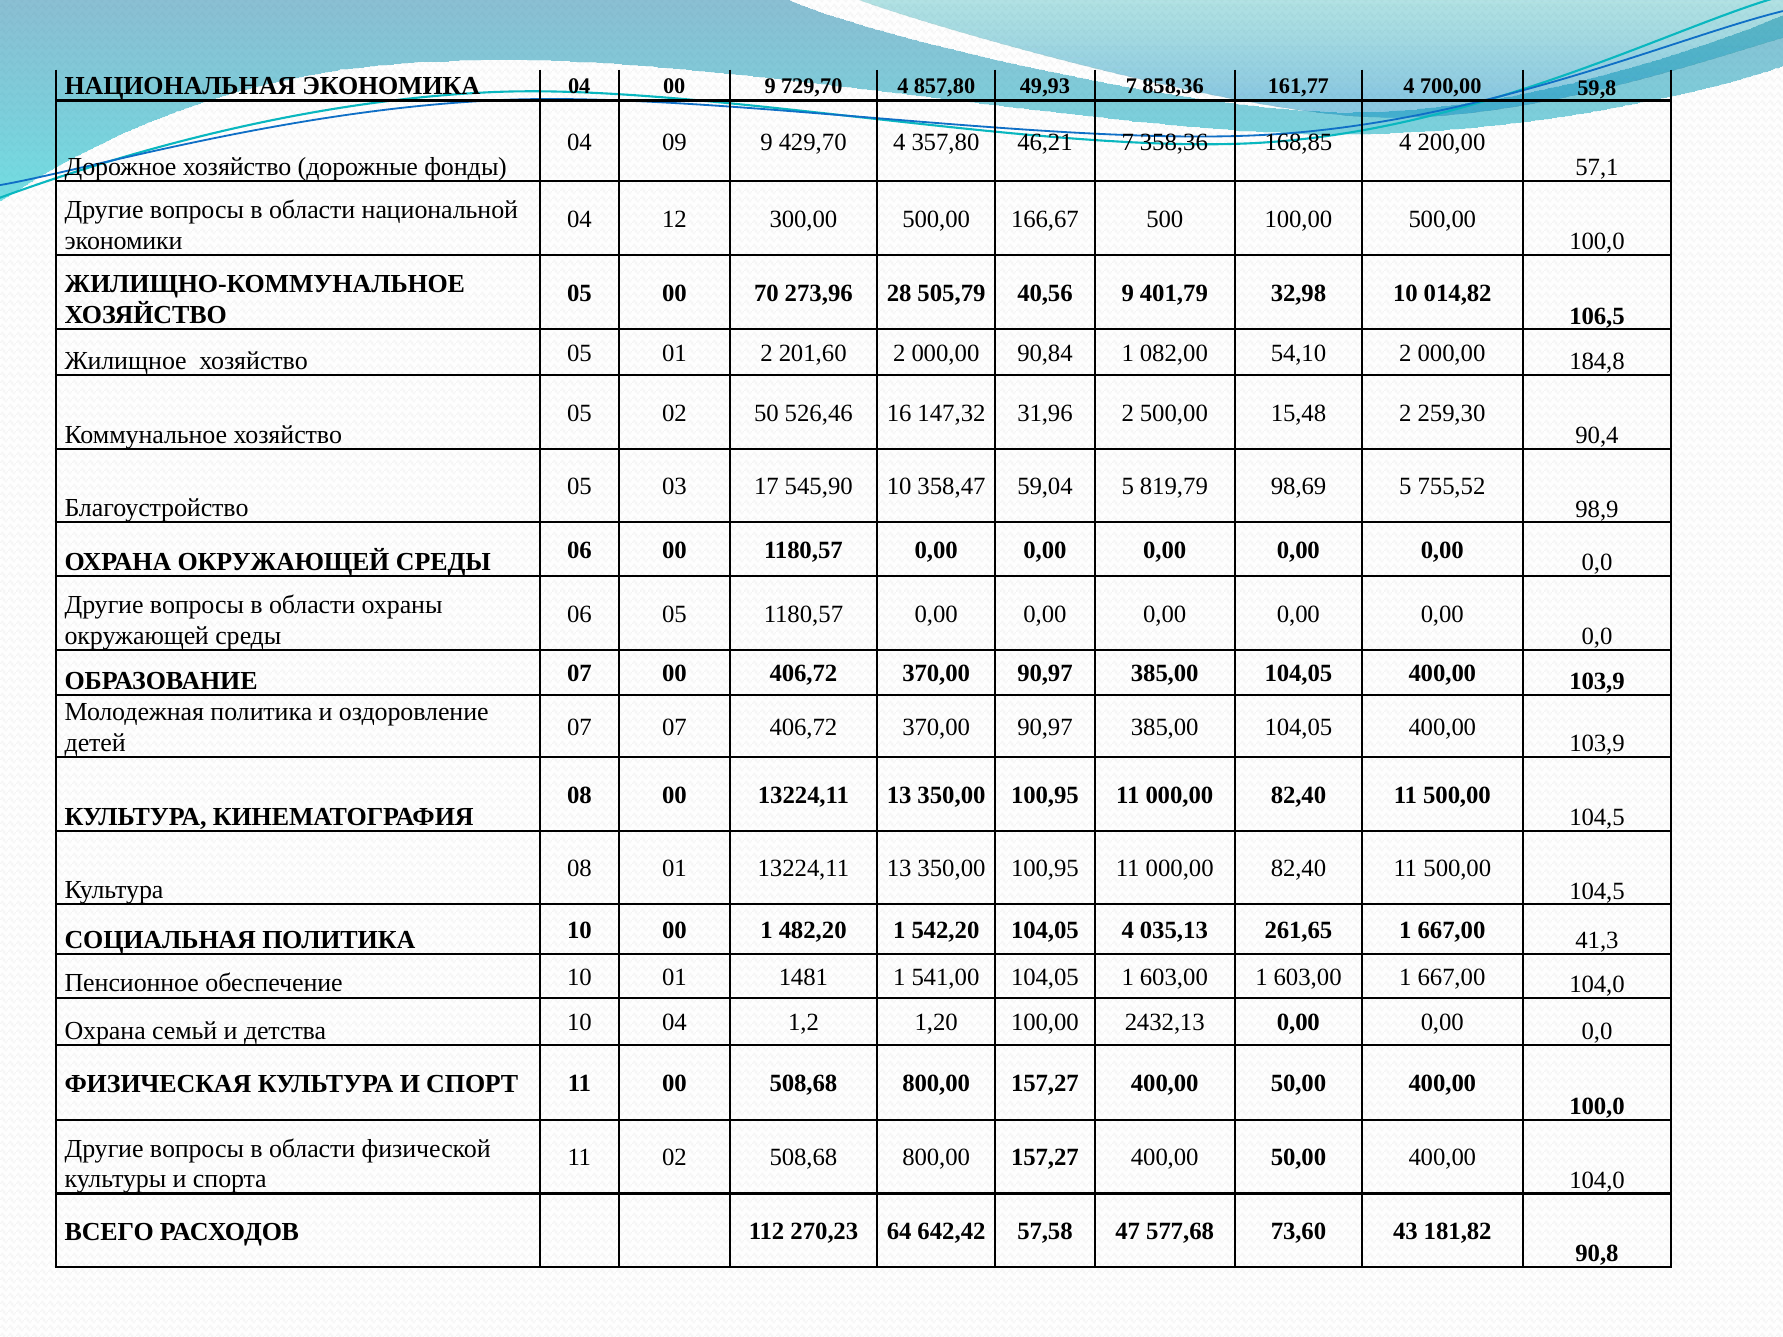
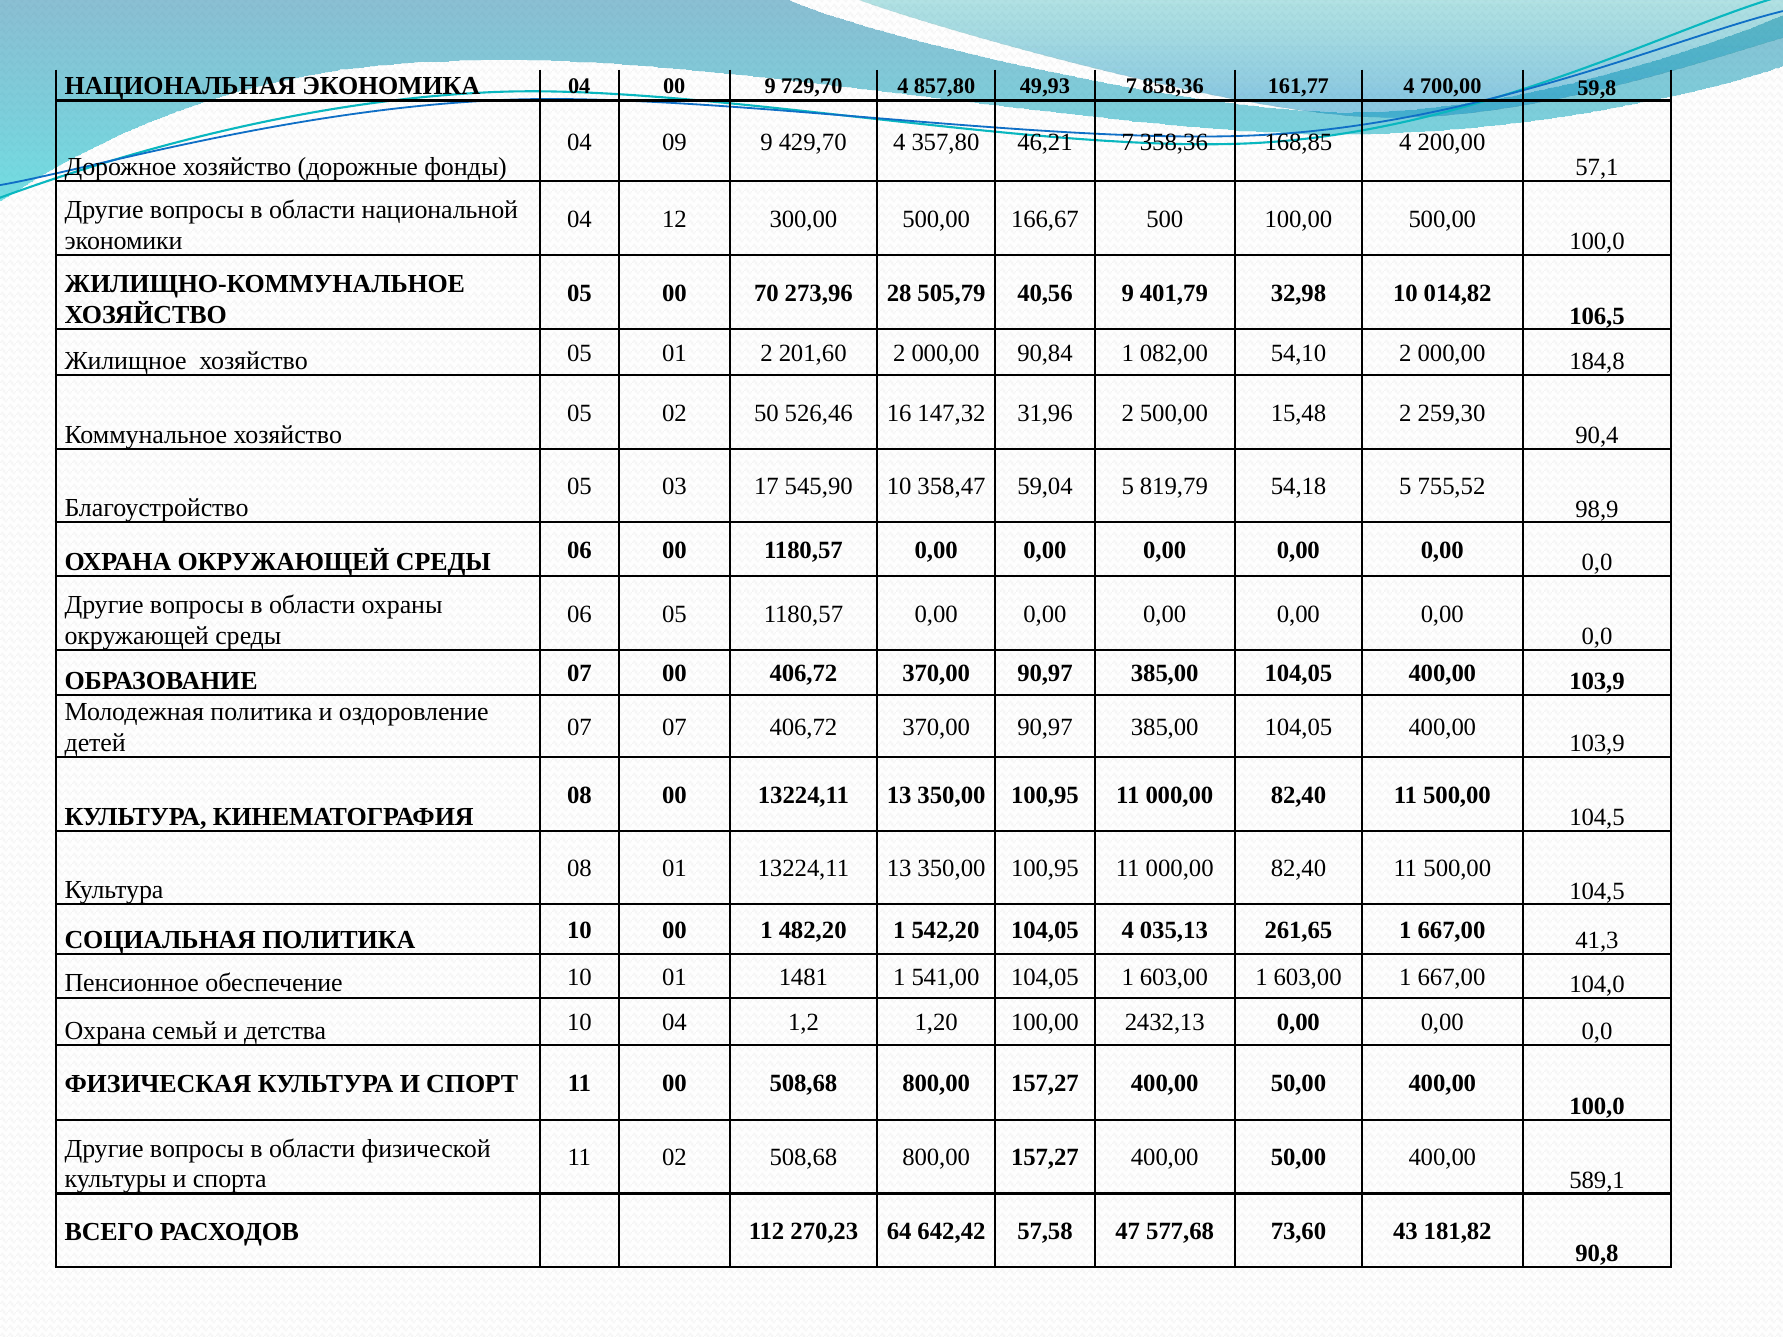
98,69: 98,69 -> 54,18 (1299, 487)
104,0: 104,0 -> 589,1 (1597, 1180)
